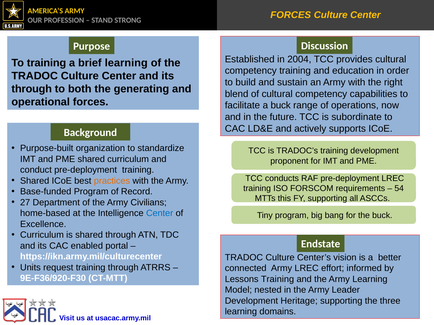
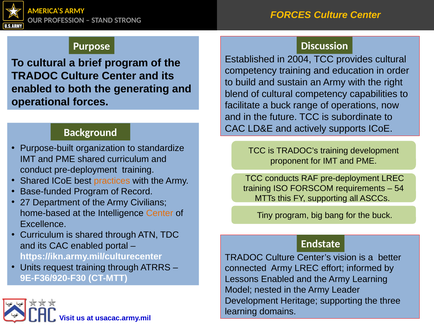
To training: training -> cultural (46, 63)
brief learning: learning -> program (126, 63)
through: through -> enabled (32, 89)
Center colour: blue -> orange (160, 214)
Lessons Training: Training -> Enabled (278, 280)
